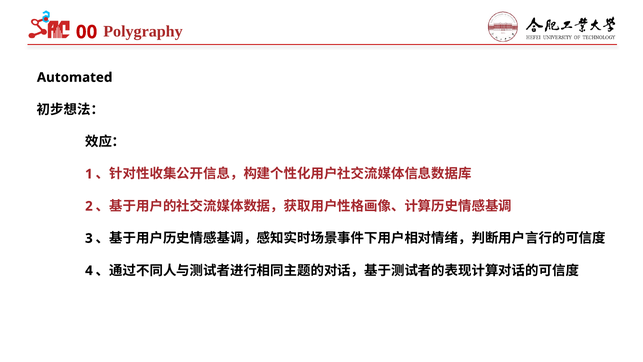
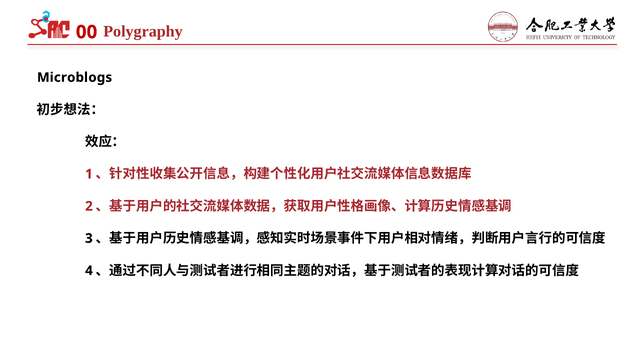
Automated: Automated -> Microblogs (75, 77)
